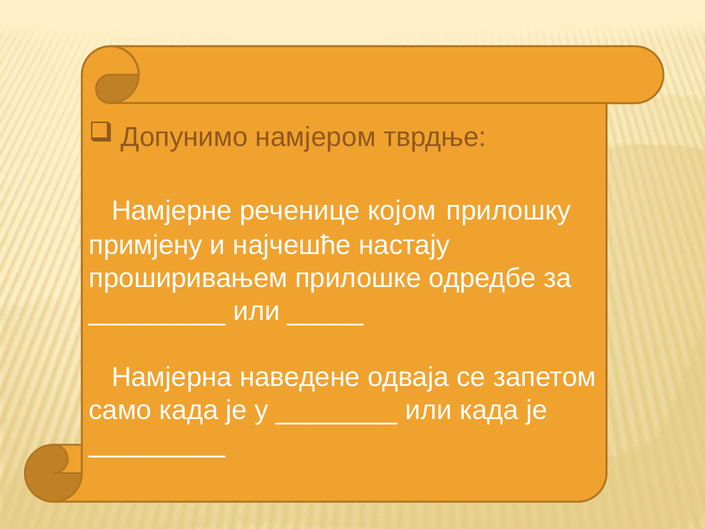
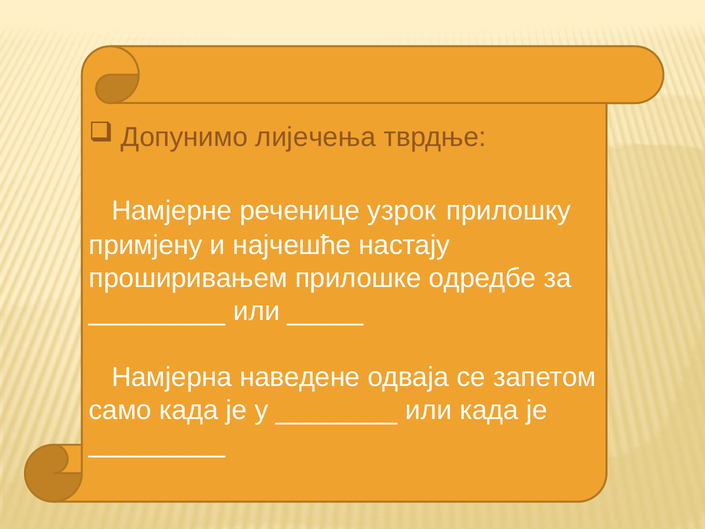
намјером: намјером -> лијечења (316, 137)
којом: којом -> узрок (402, 211)
